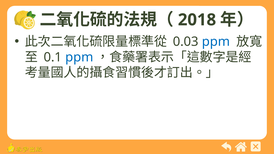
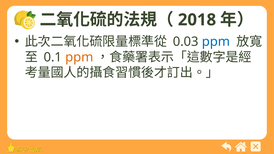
ppm colour: blue -> orange (79, 57)
